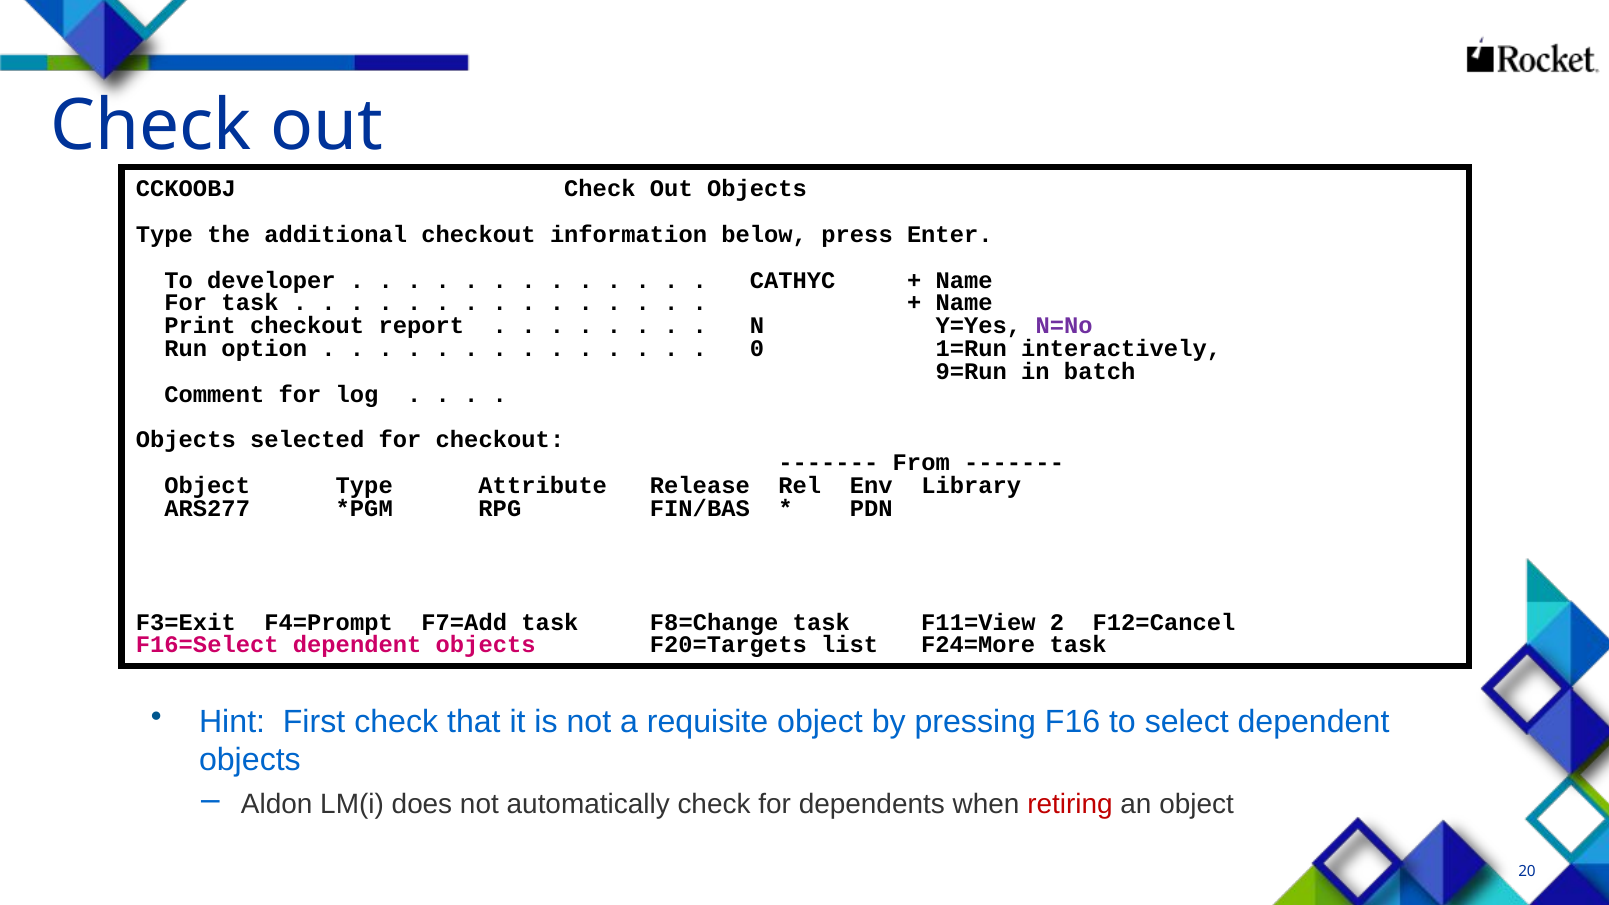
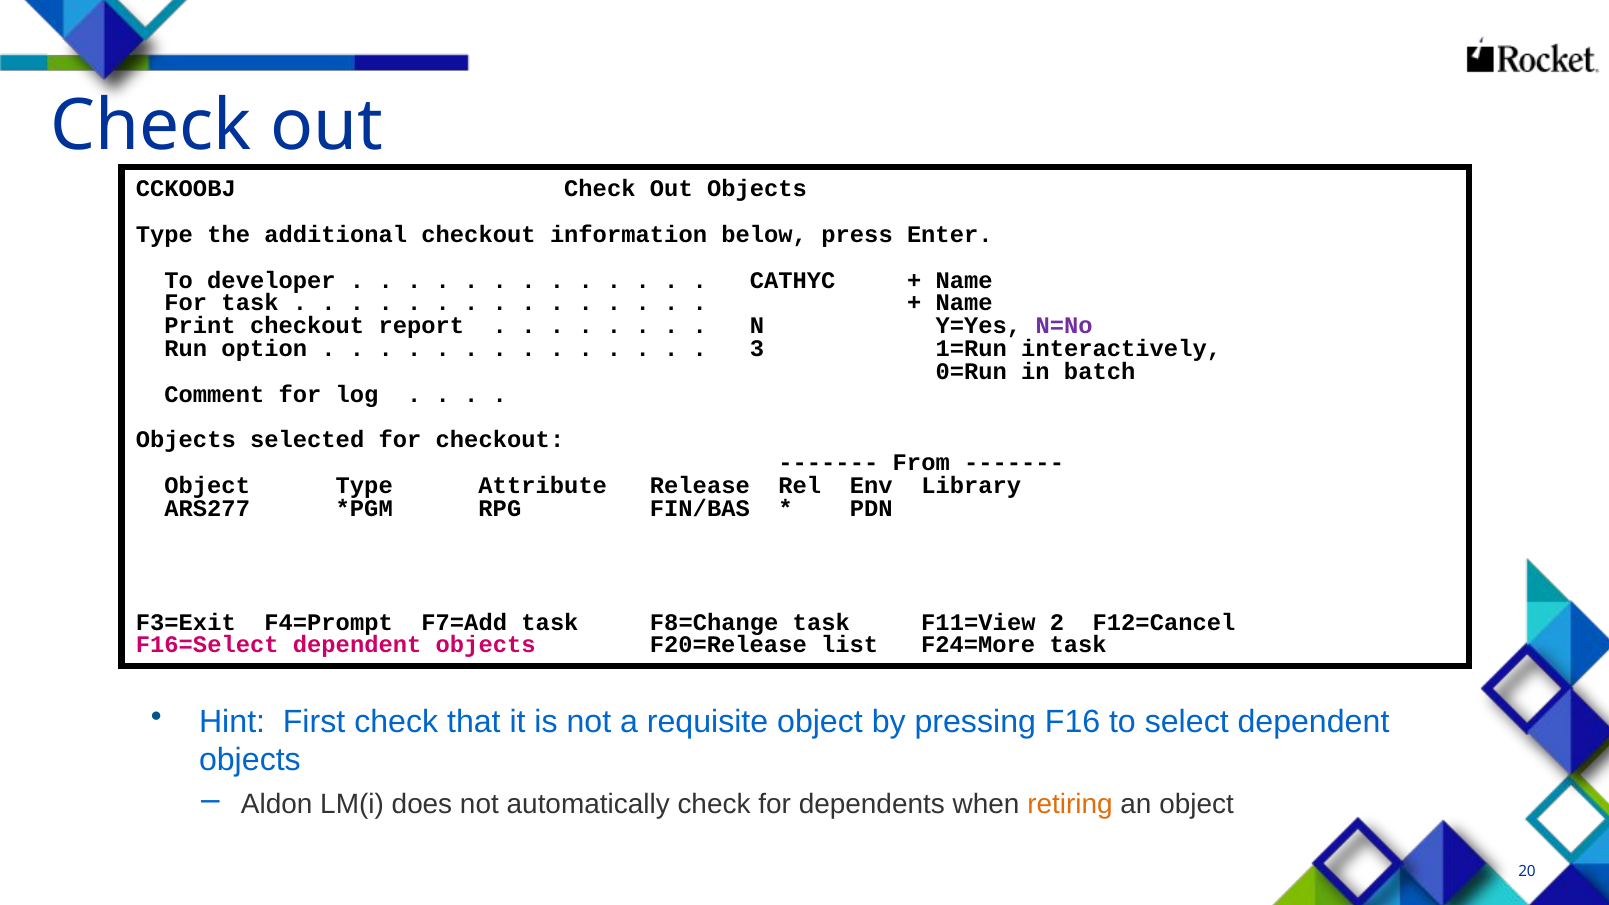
0: 0 -> 3 (757, 349)
9=Run: 9=Run -> 0=Run (971, 372)
F20=Targets: F20=Targets -> F20=Release (728, 645)
retiring colour: red -> orange (1070, 805)
